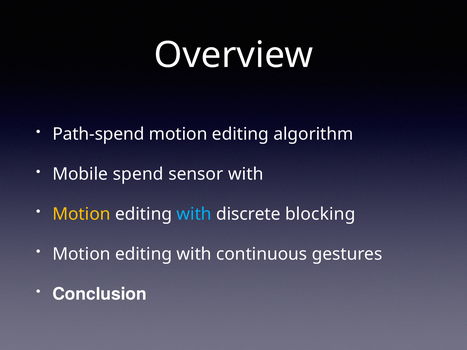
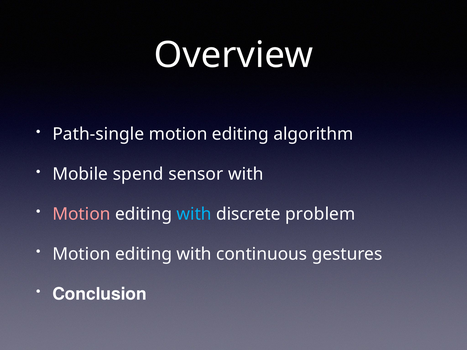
Path-spend: Path-spend -> Path-single (98, 134)
Motion colour: yellow -> pink (82, 214)
blocking: blocking -> problem (320, 214)
